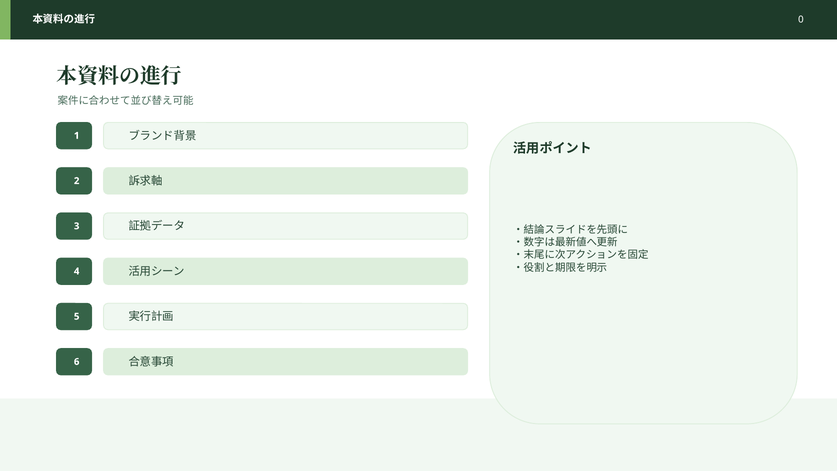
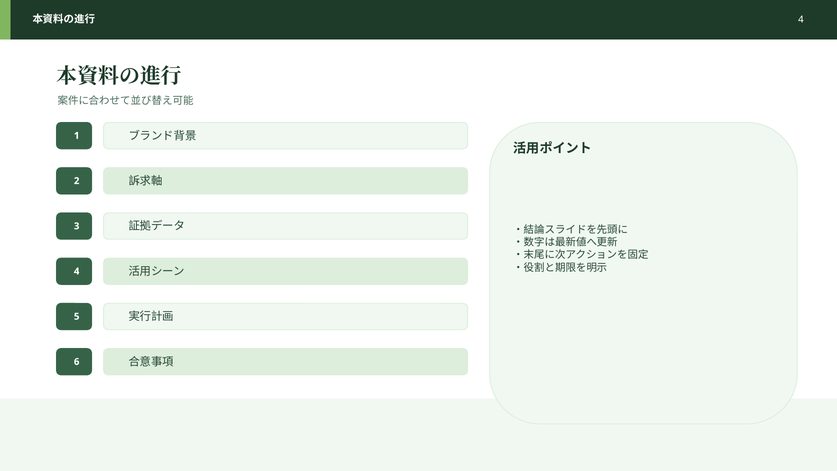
0: 0 -> 4 (801, 19)
